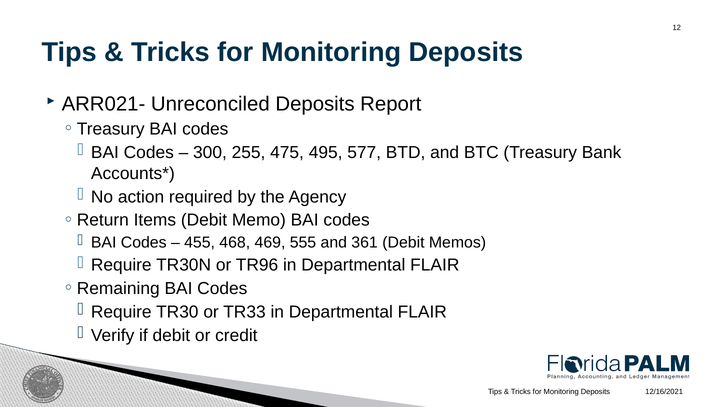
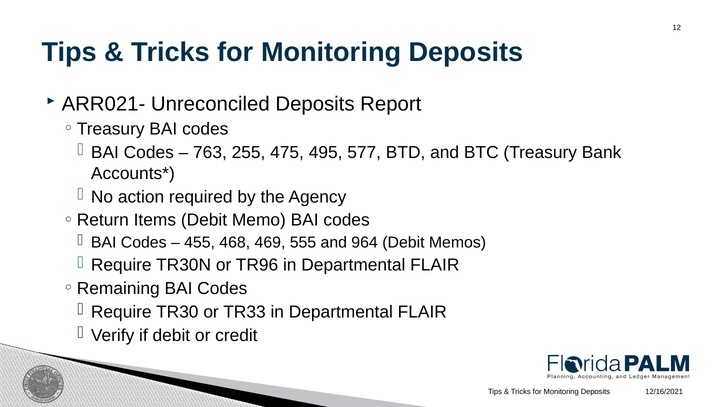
300: 300 -> 763 (210, 153)
361: 361 -> 964 (365, 243)
